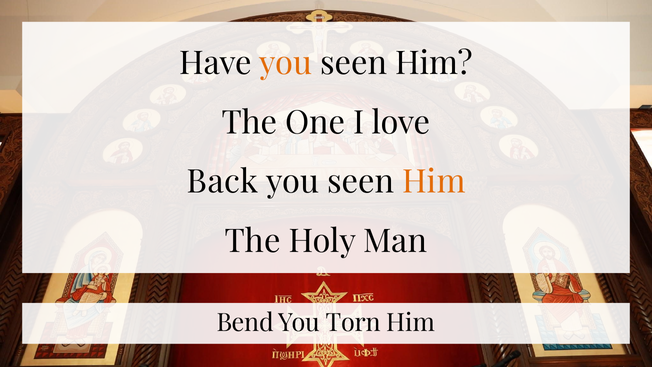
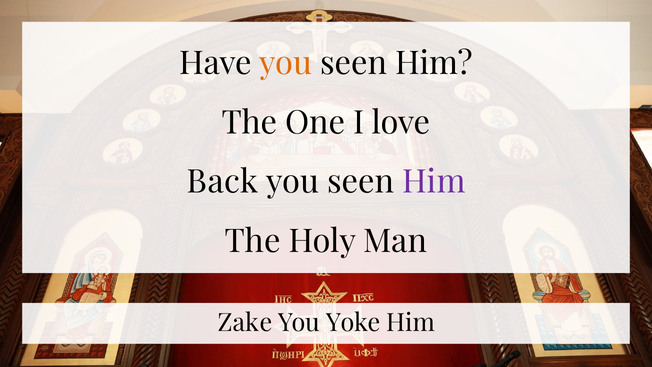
Him colour: orange -> purple (434, 182)
Bend: Bend -> Zake (245, 323)
Torn: Torn -> Yoke (353, 323)
